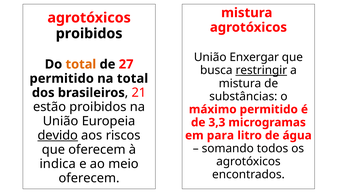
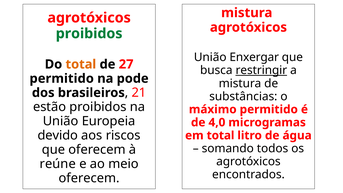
proibidos colour: black -> green (89, 34)
na total: total -> pode (133, 78)
3,3: 3,3 -> 4,0 (217, 122)
devido underline: present -> none (58, 135)
em para: para -> total (221, 135)
indica: indica -> reúne (58, 164)
